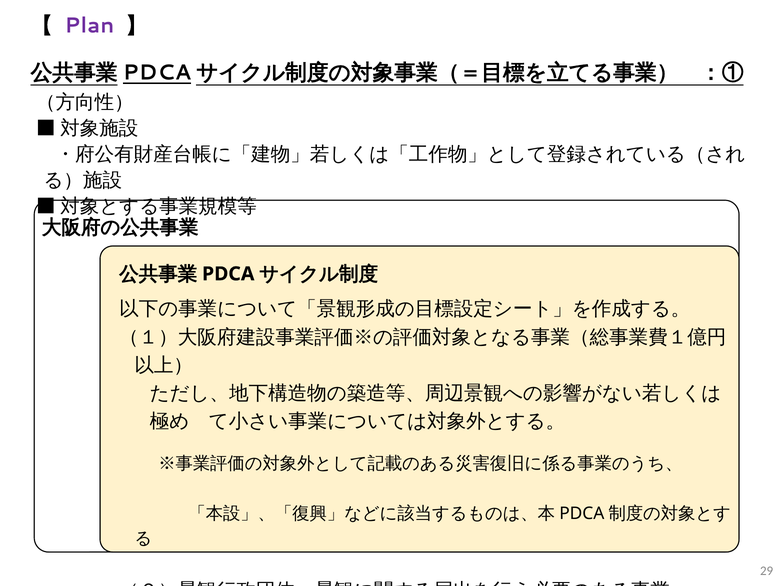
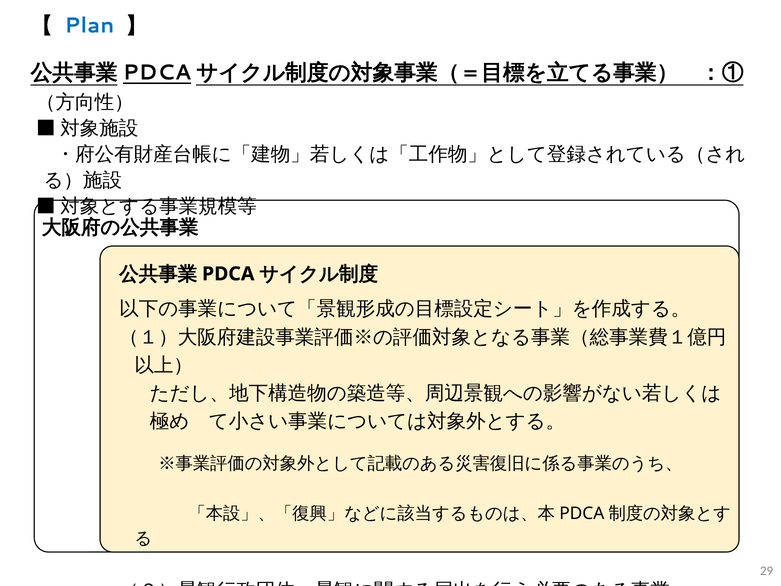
Plan colour: purple -> blue (89, 26)
